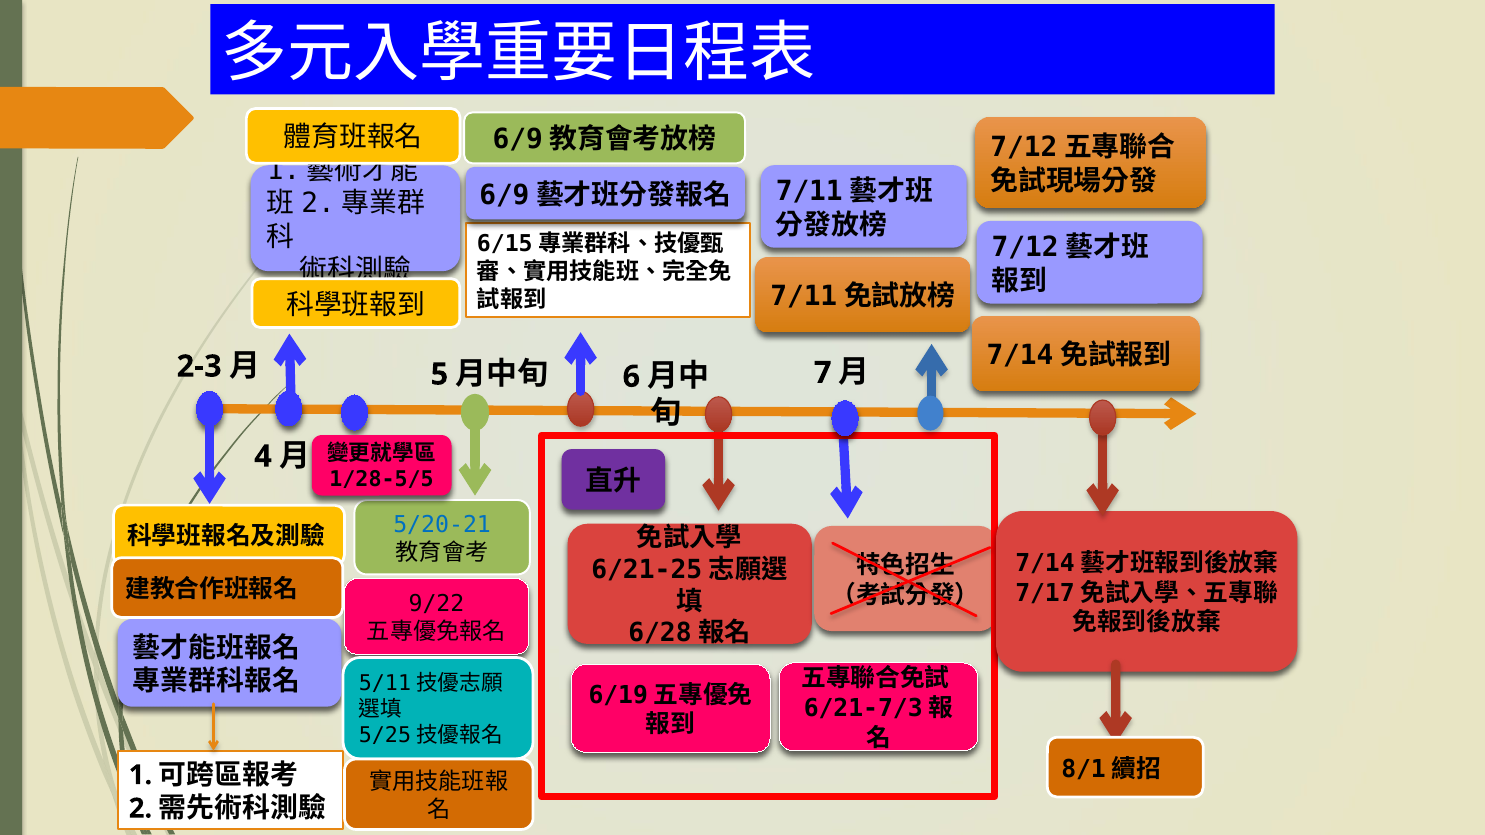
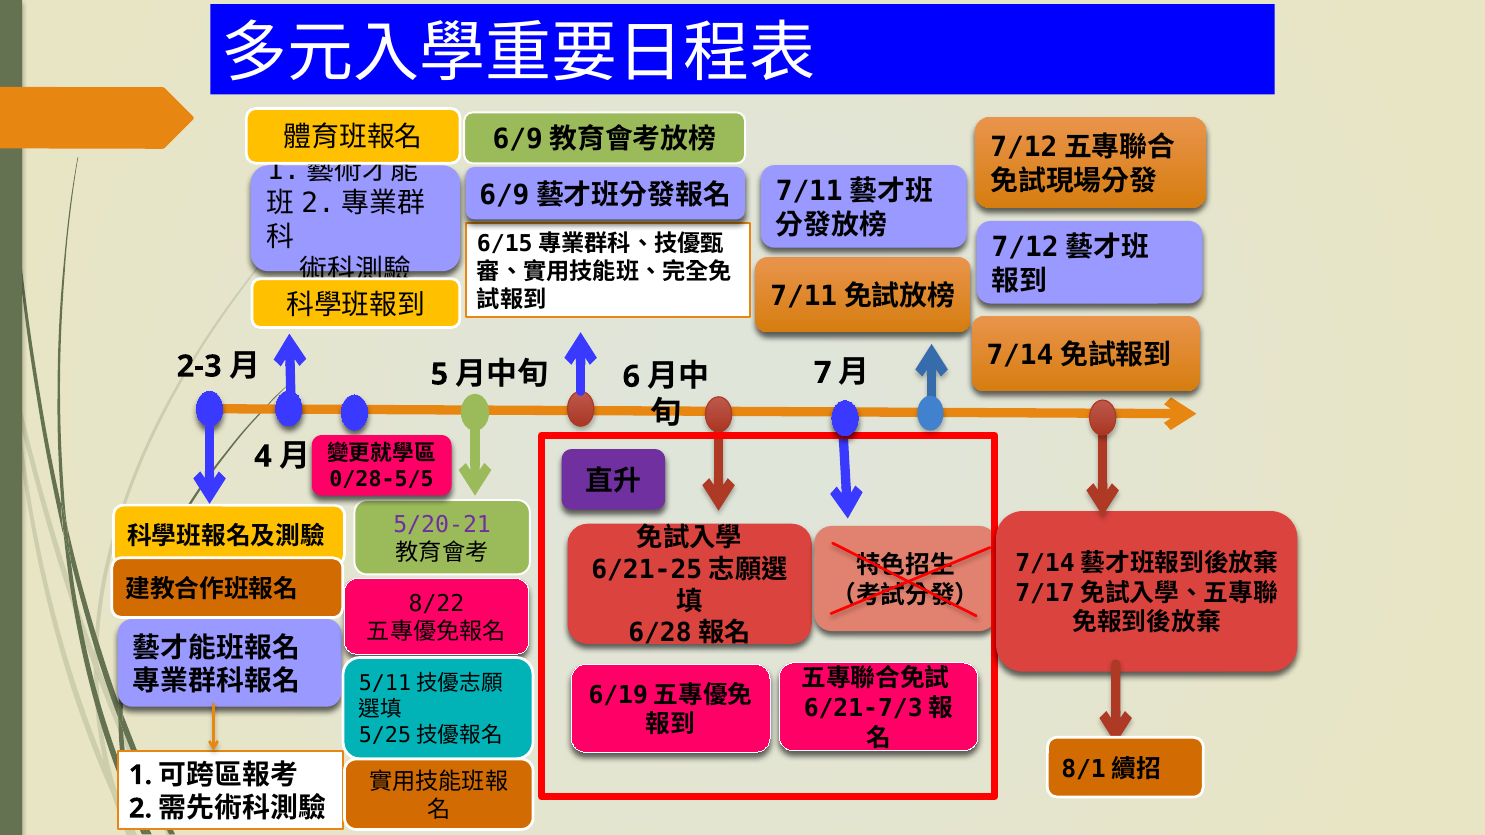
1/28-5/5: 1/28-5/5 -> 0/28-5/5 (382, 480)
5/20-21 colour: blue -> purple (442, 525)
9/22: 9/22 -> 8/22 (436, 604)
